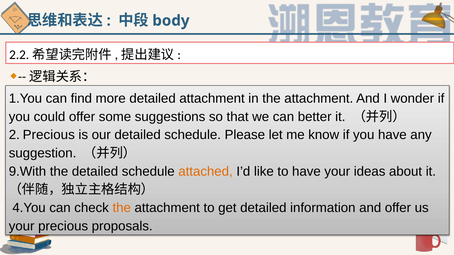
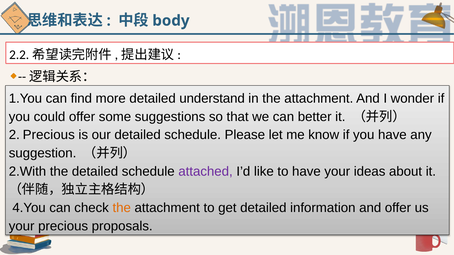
detailed attachment: attachment -> understand (212, 99)
9.With: 9.With -> 2.With (27, 172)
attached colour: orange -> purple (206, 172)
